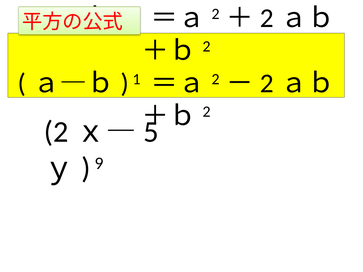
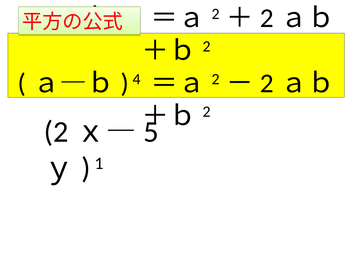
1: 1 -> 4 (137, 79)
9: 9 -> 1 (99, 164)
